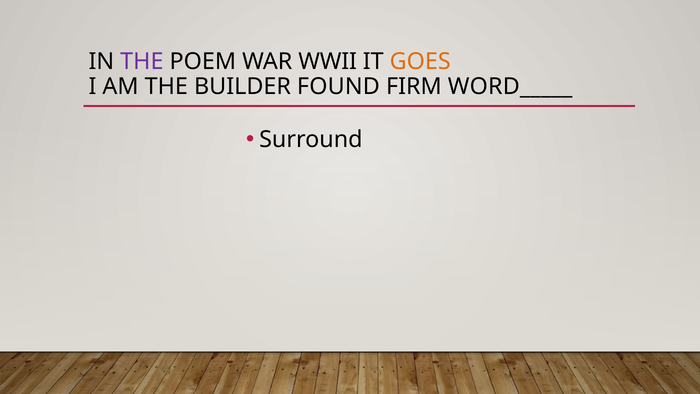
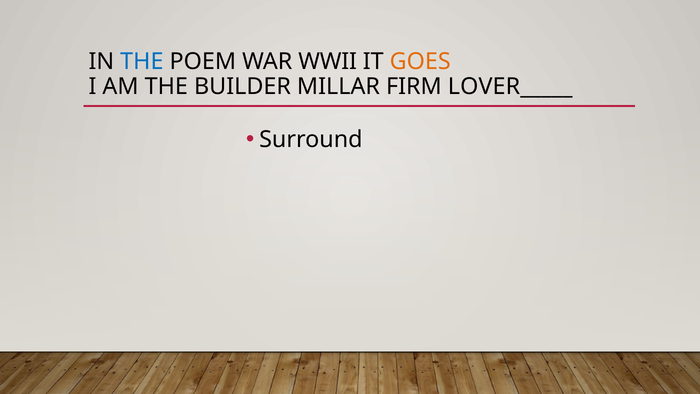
THE colour: purple -> blue (142, 61)
FOUND: FOUND -> MILLAR (338, 87)
WORD_____: WORD_____ -> LOVER_____ (510, 87)
